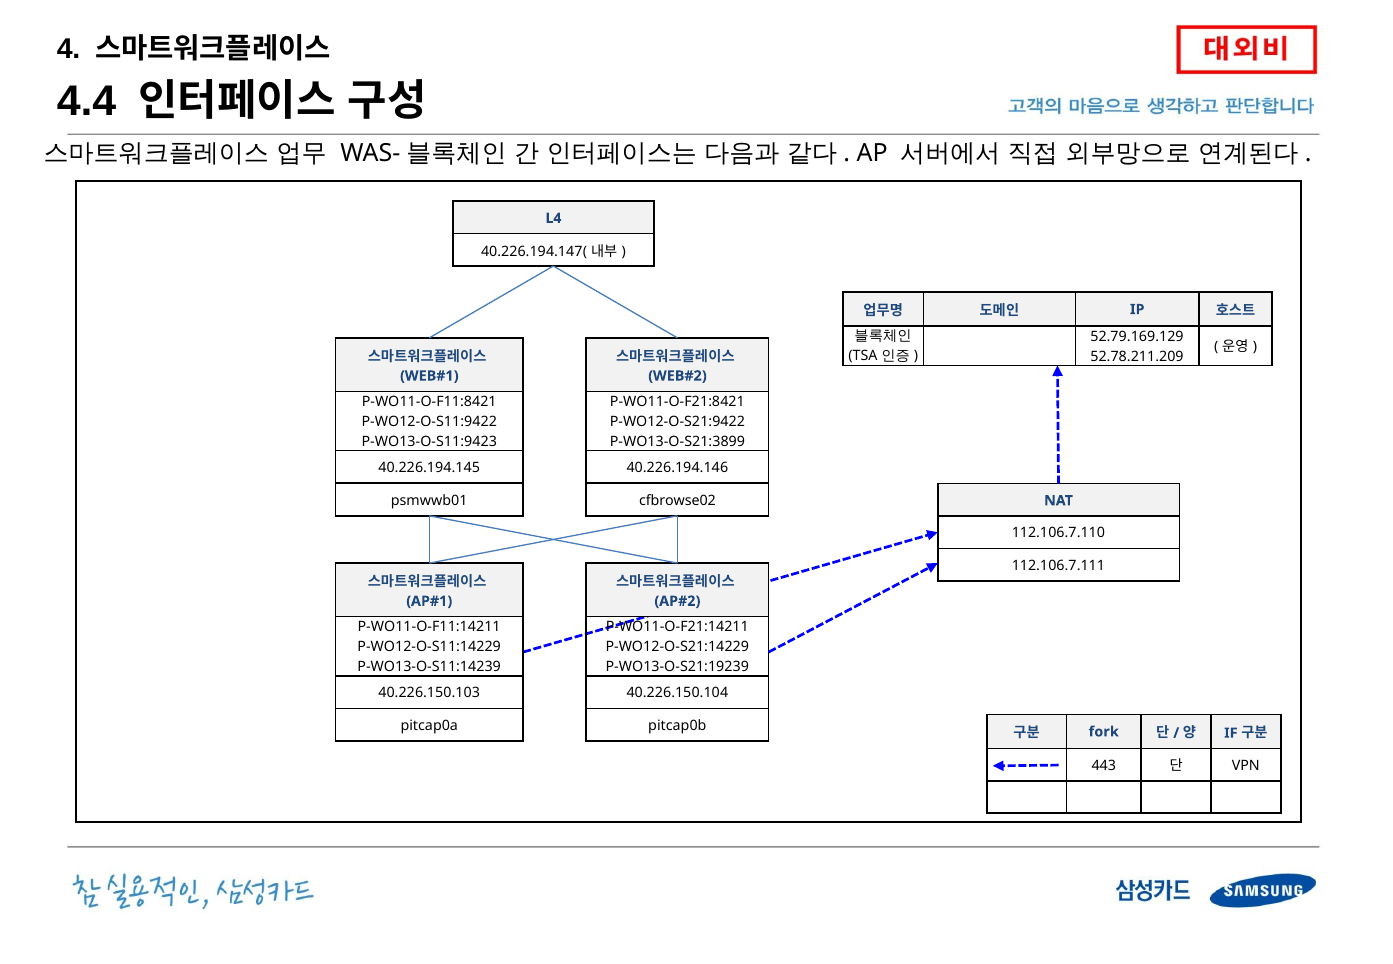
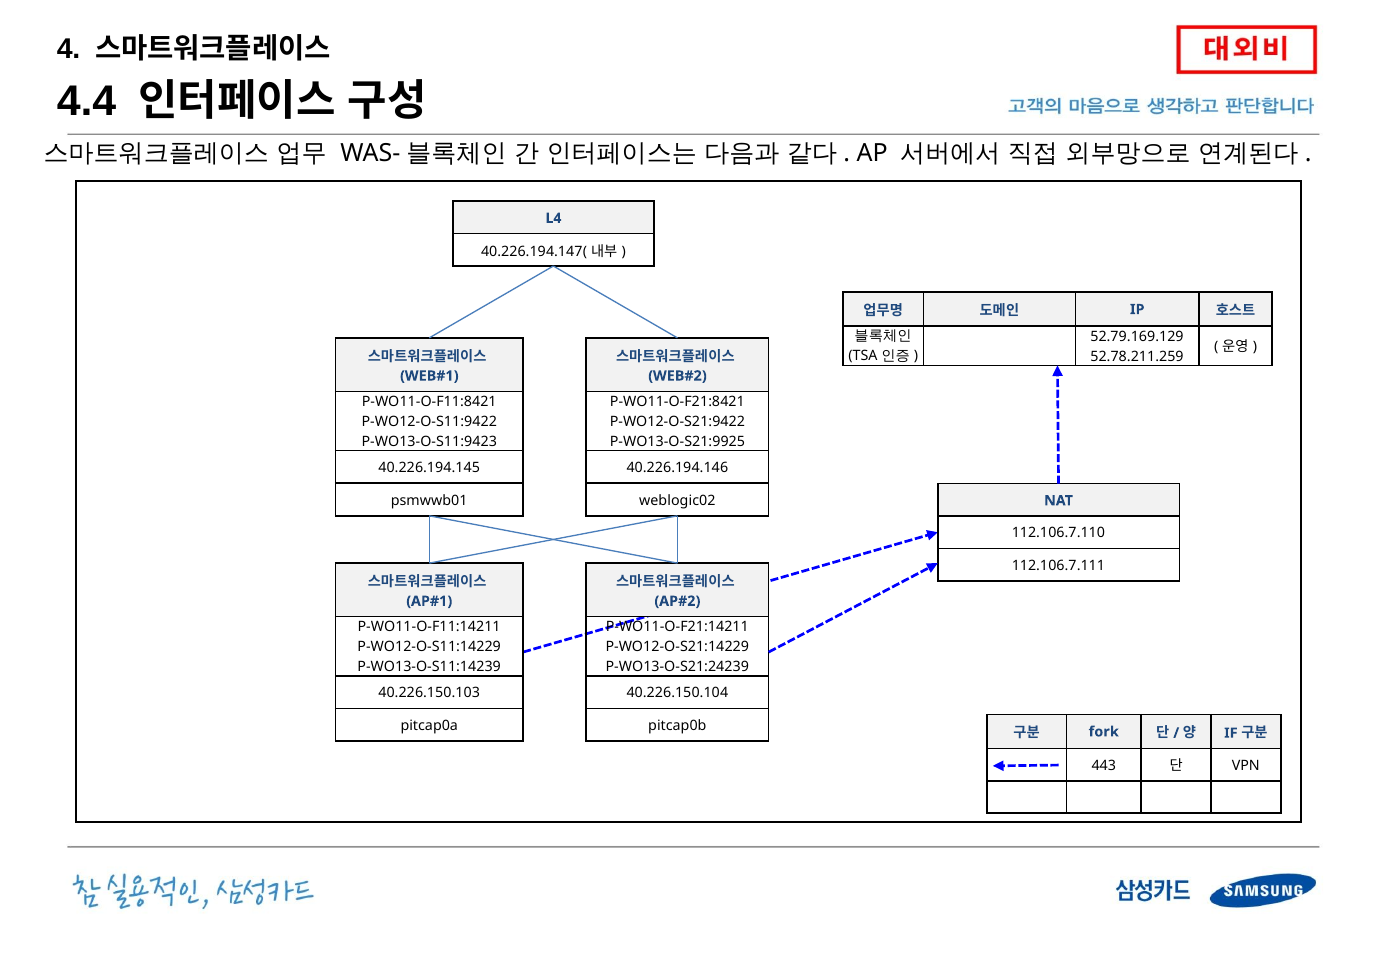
52.78.211.209: 52.78.211.209 -> 52.78.211.259 (1137, 356)
P-WO13-O-S21:3899: P-WO13-O-S21:3899 -> P-WO13-O-S21:9925 (677, 442)
cfbrowse02: cfbrowse02 -> weblogic02 (677, 501)
P-WO13-O-S21:19239: P-WO13-O-S21:19239 -> P-WO13-O-S21:24239 (677, 667)
